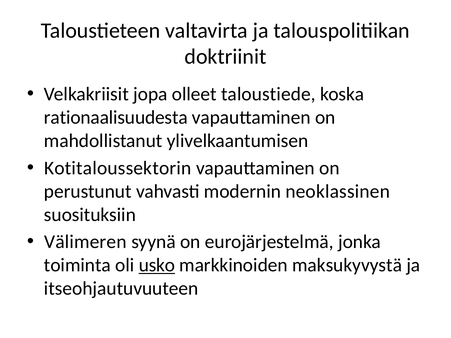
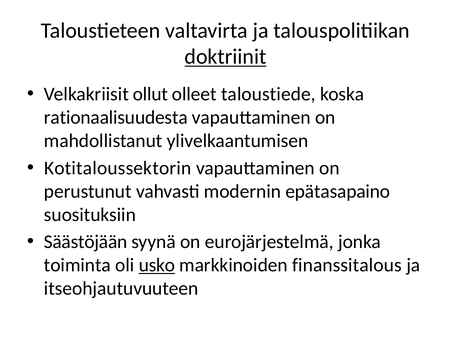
doktriinit underline: none -> present (225, 57)
jopa: jopa -> ollut (150, 94)
neoklassinen: neoklassinen -> epätasapaino (338, 191)
Välimeren: Välimeren -> Säästöjään (86, 242)
maksukyvystä: maksukyvystä -> finanssitalous (347, 265)
